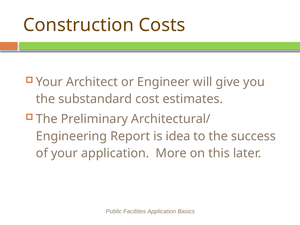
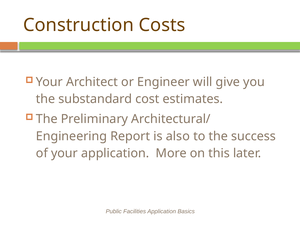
idea: idea -> also (178, 136)
